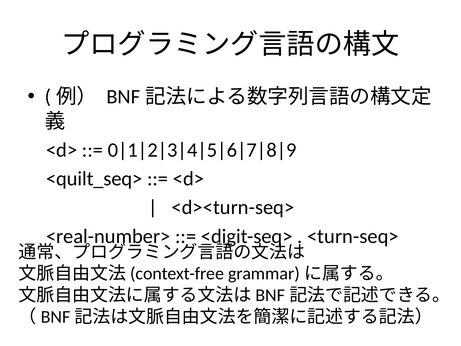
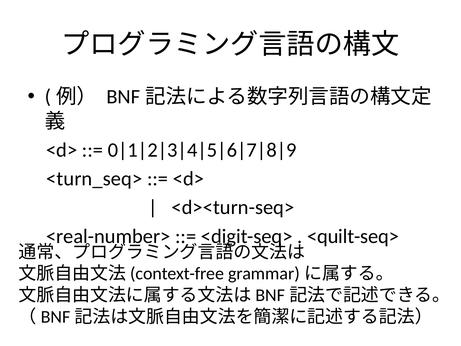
<quilt_seq>: <quilt_seq> -> <turn_seq> (94, 179)
<turn-seq>: <turn-seq> -> <quilt-seq> (353, 236)
